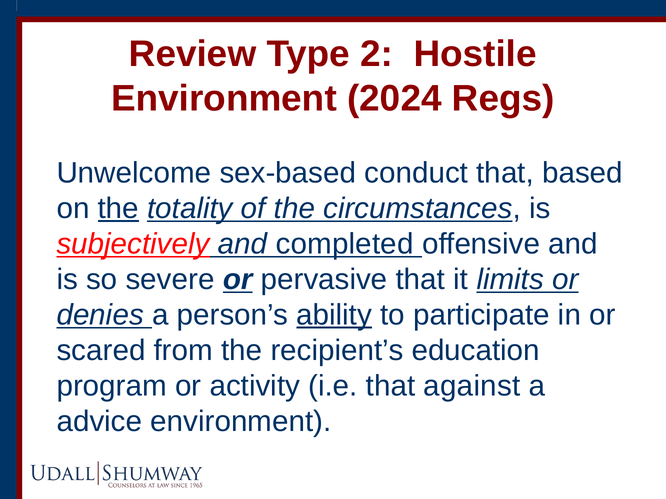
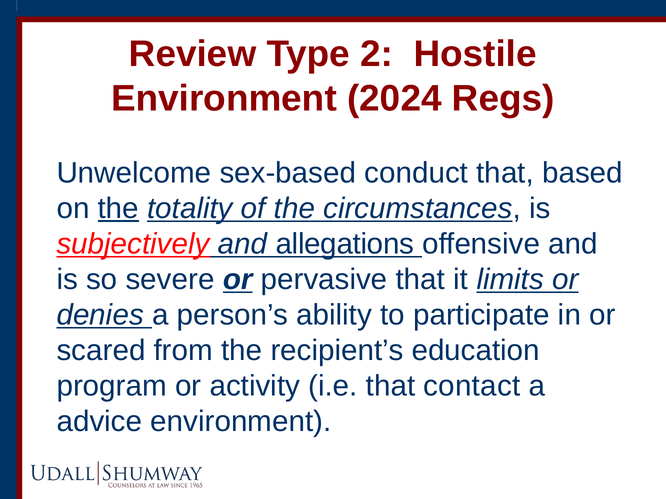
completed: completed -> allegations (345, 244)
ability underline: present -> none (334, 315)
against: against -> contact (472, 386)
